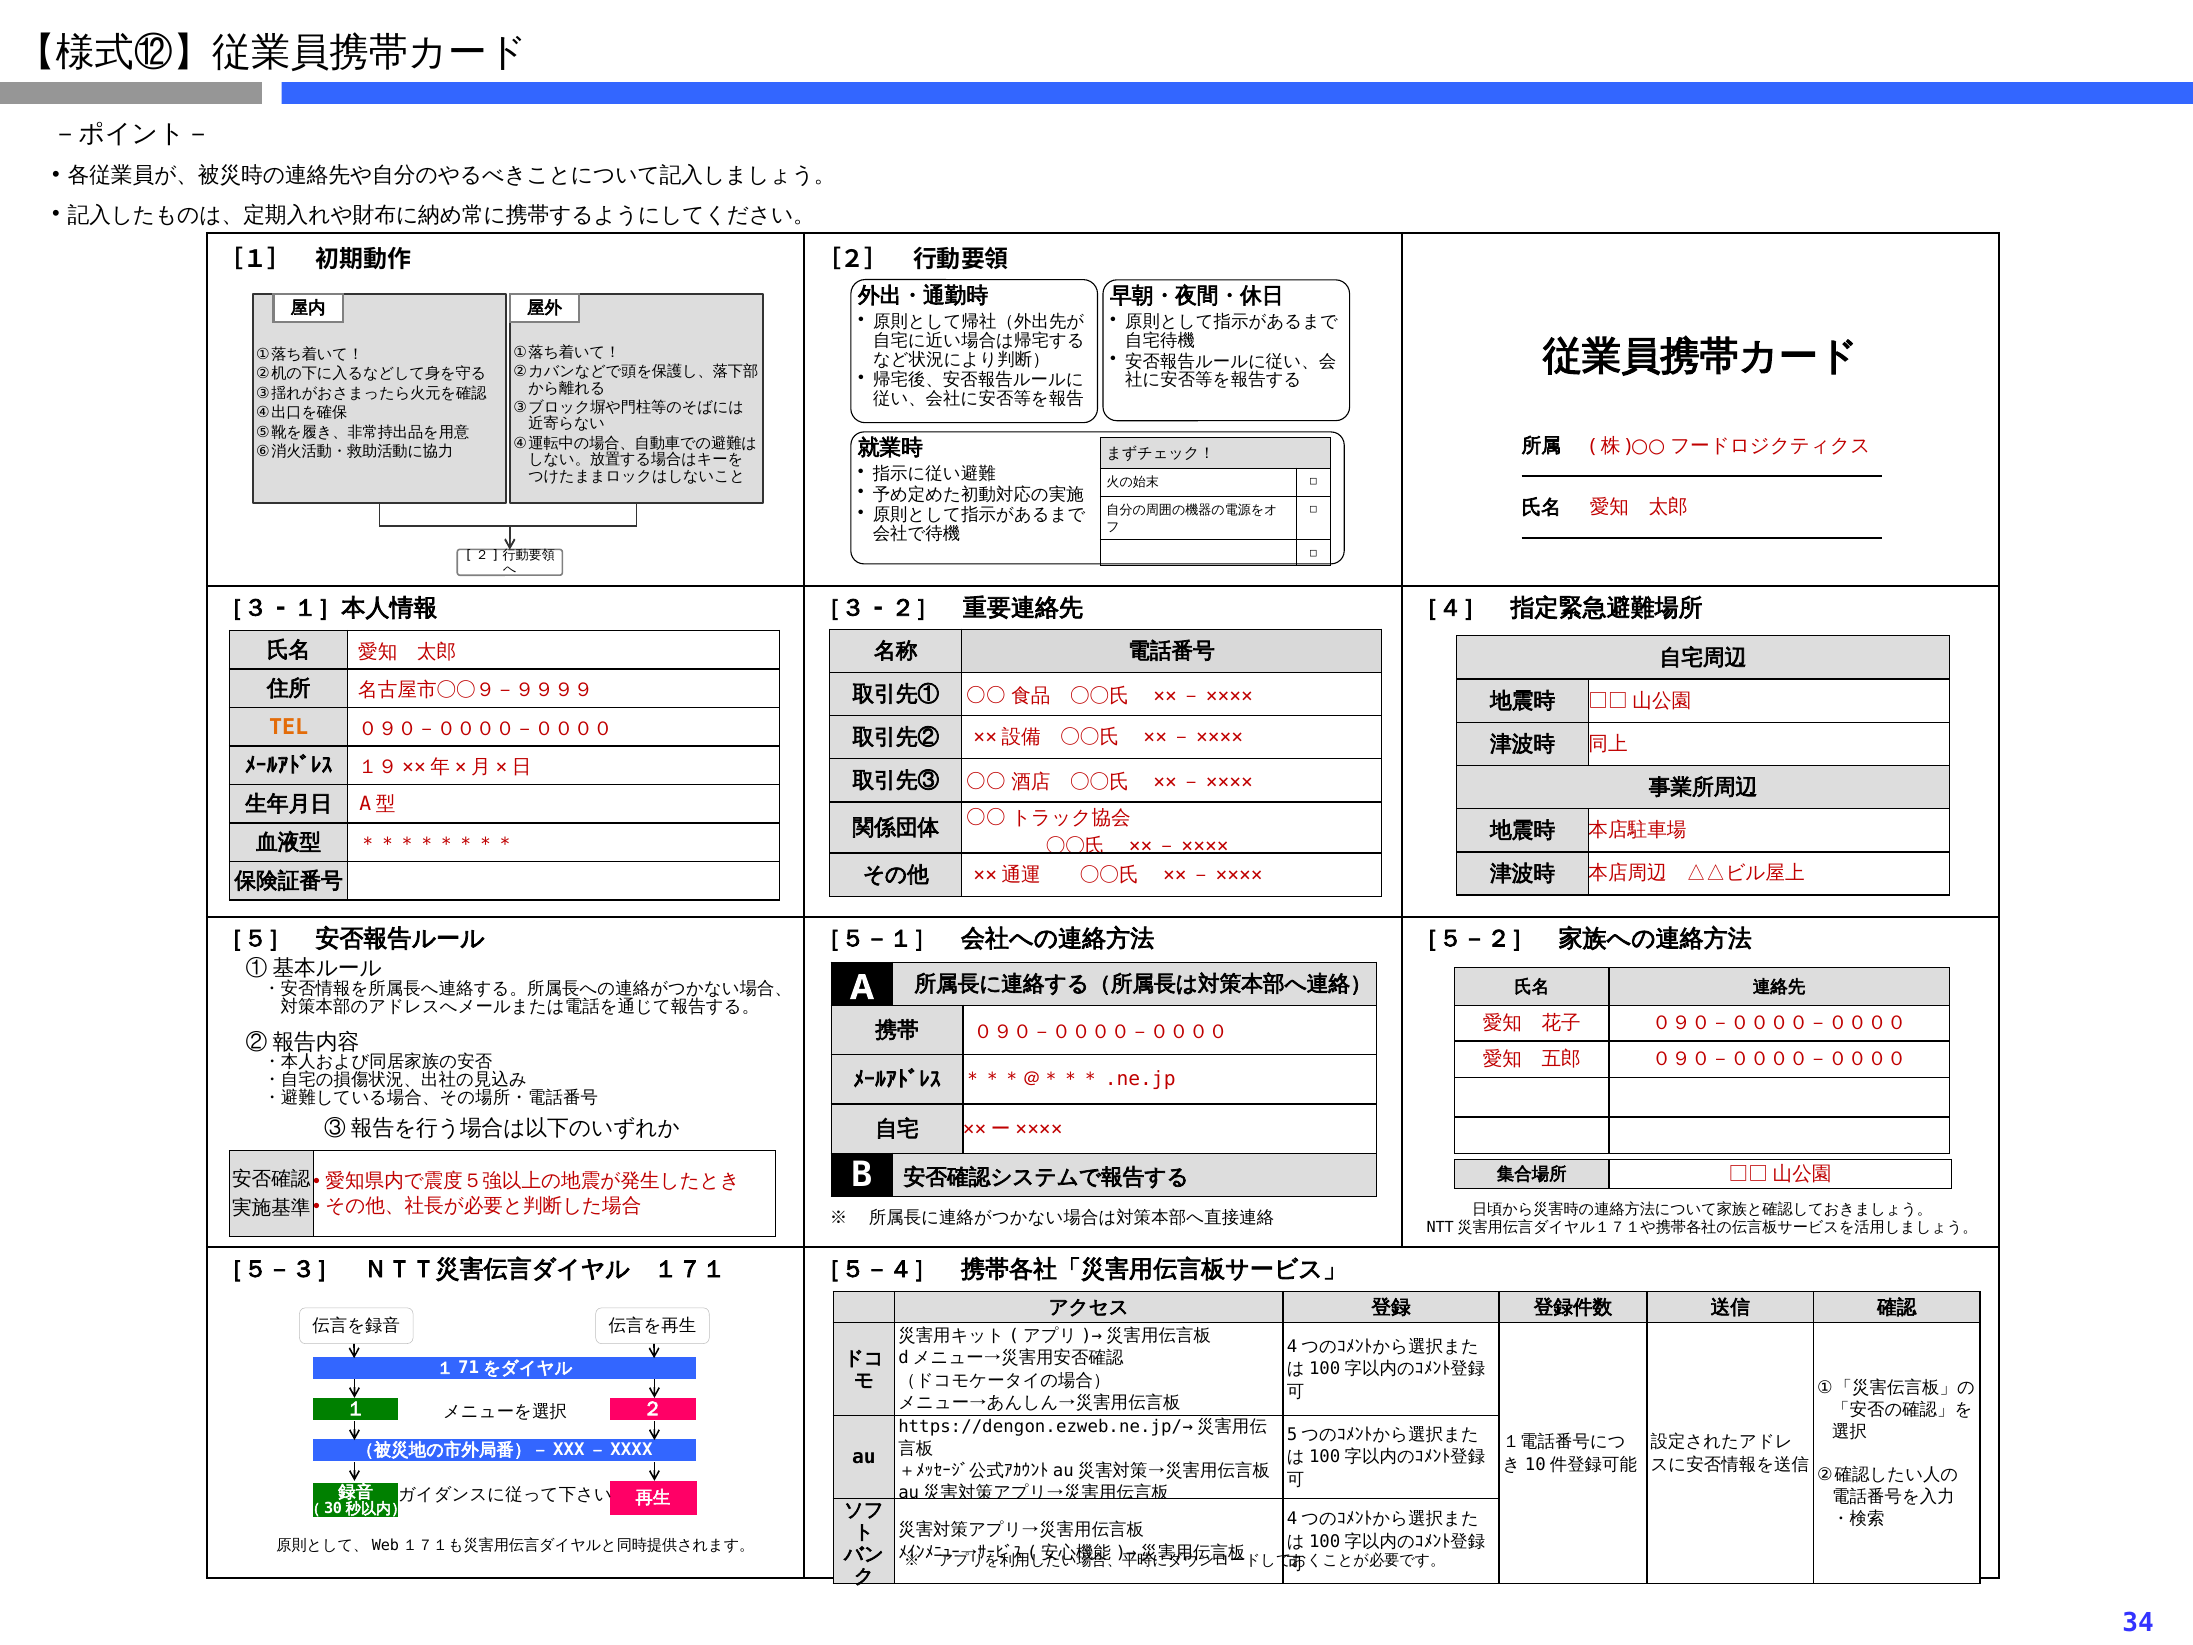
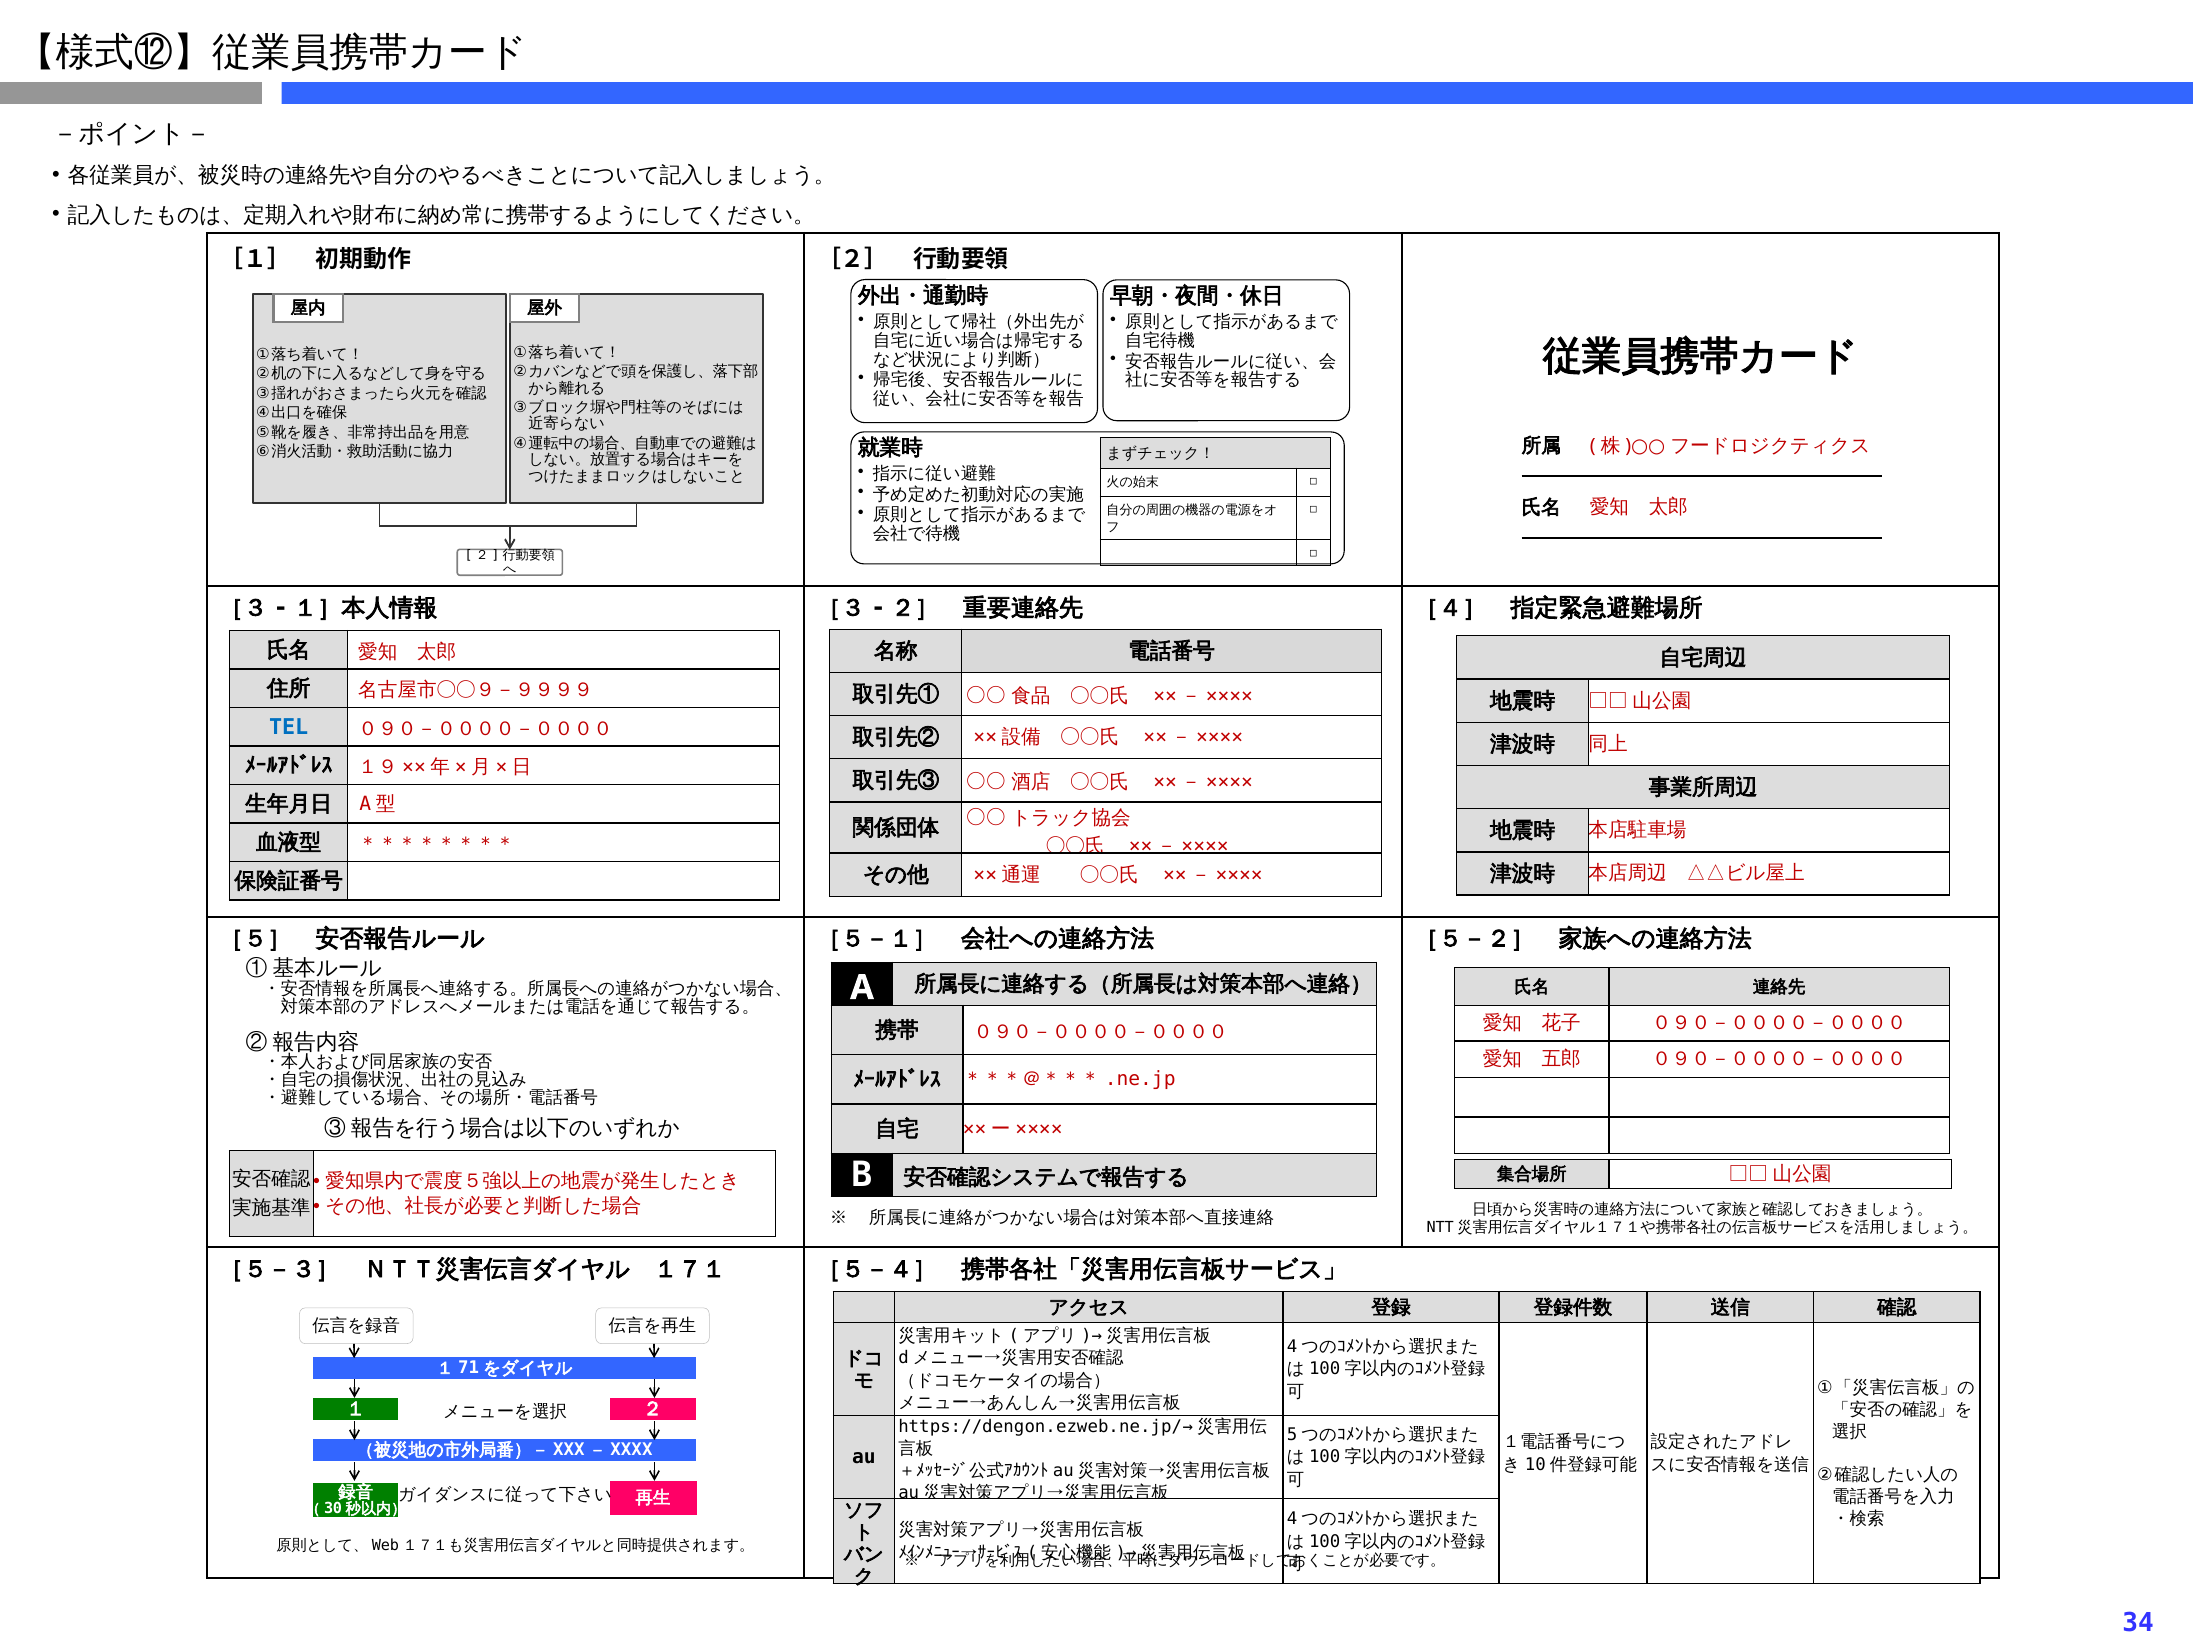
TEL colour: orange -> blue (289, 727)
